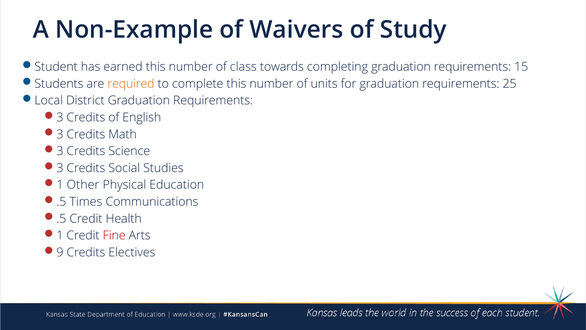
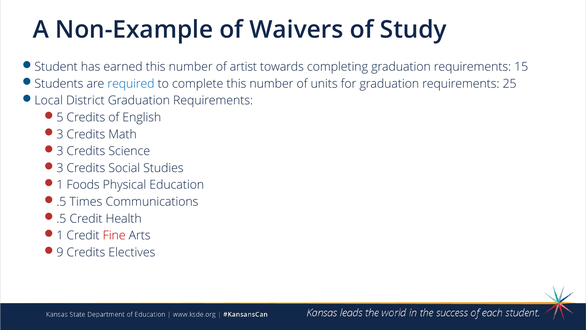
class: class -> artist (243, 67)
required colour: orange -> blue (131, 84)
3: 3 -> 5 (60, 117)
Other: Other -> Foods (83, 185)
